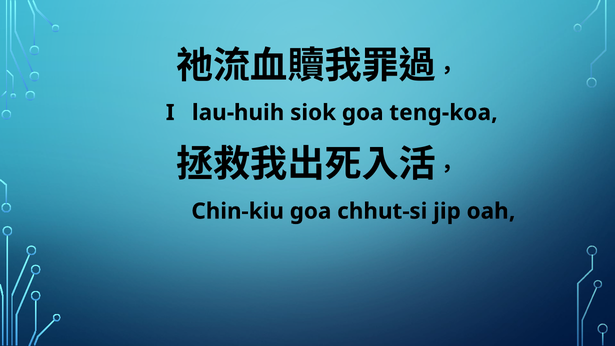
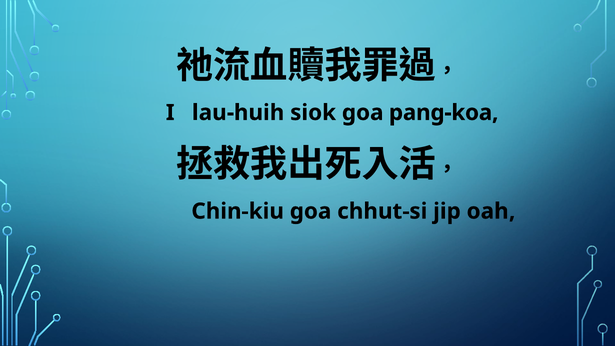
teng-koa: teng-koa -> pang-koa (444, 113)
